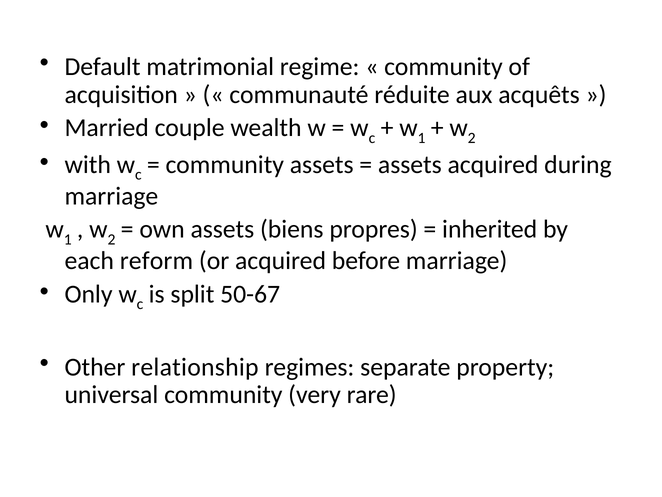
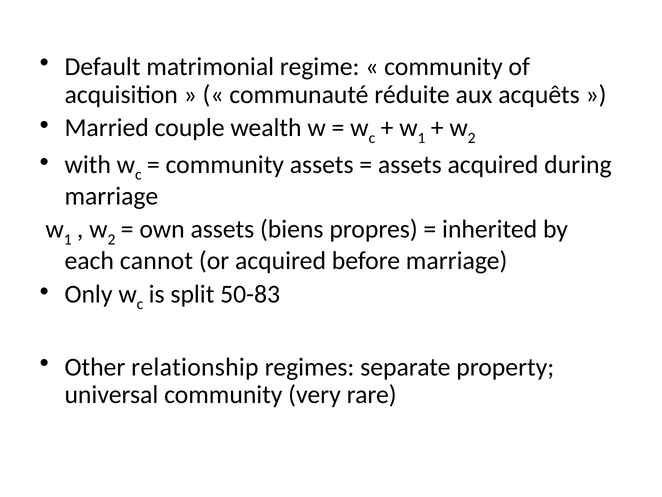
reform: reform -> cannot (156, 261)
50-67: 50-67 -> 50-83 (250, 294)
